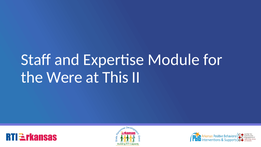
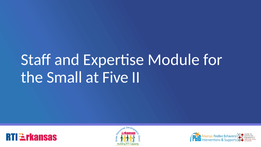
Were: Were -> Small (64, 77)
This: This -> Five (115, 77)
